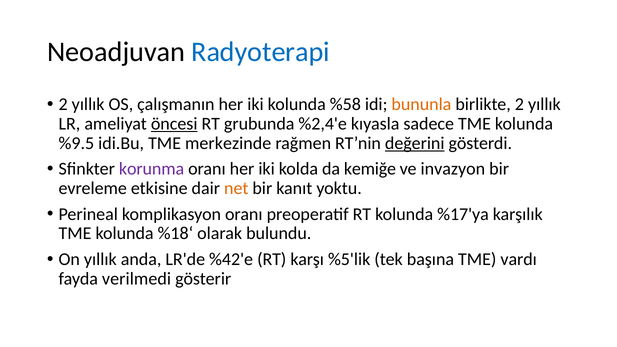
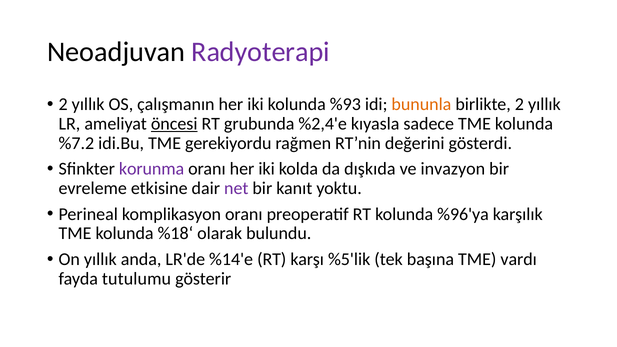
Radyoterapi colour: blue -> purple (261, 52)
%58: %58 -> %93 (345, 104)
%9.5: %9.5 -> %7.2 (76, 143)
merkezinde: merkezinde -> gerekiyordu (228, 143)
değerini underline: present -> none (415, 143)
kemiğe: kemiğe -> dışkıda (370, 169)
net colour: orange -> purple (236, 188)
%17'ya: %17'ya -> %96'ya (463, 214)
%42'e: %42'e -> %14'e (231, 259)
verilmedi: verilmedi -> tutulumu (137, 279)
